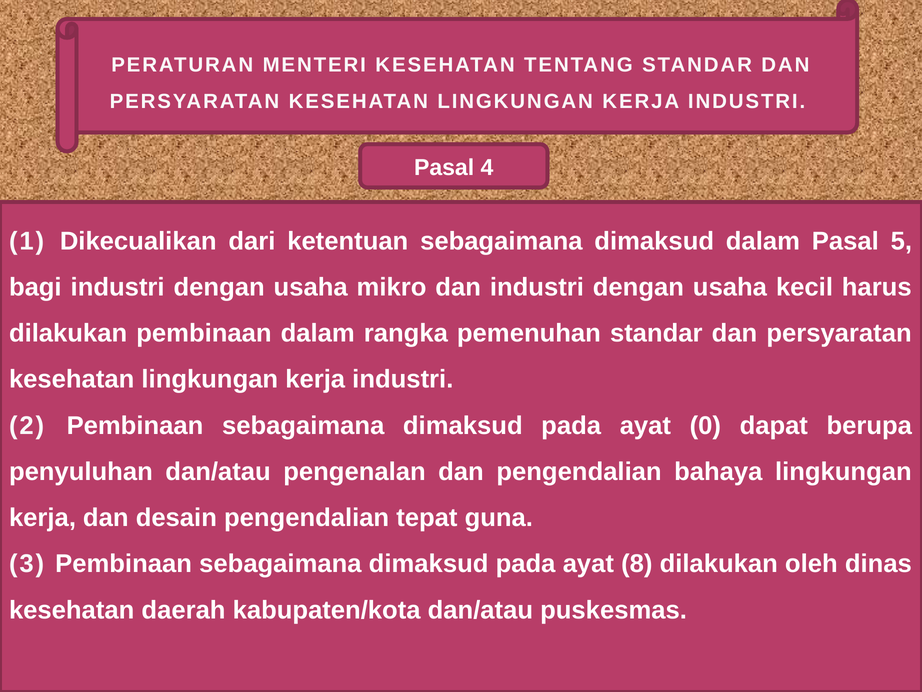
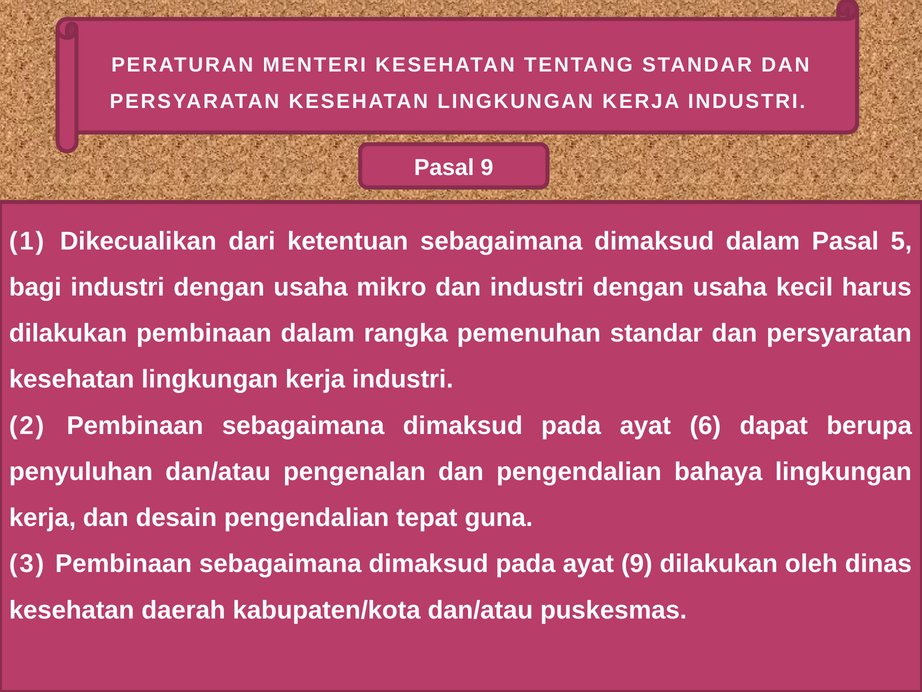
Pasal 4: 4 -> 9 (487, 167)
0: 0 -> 6 (705, 425)
ayat 8: 8 -> 9 (637, 564)
